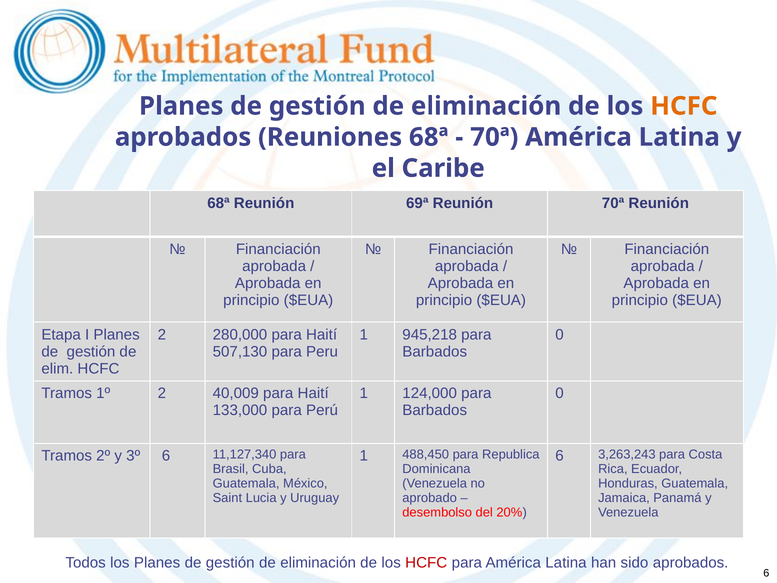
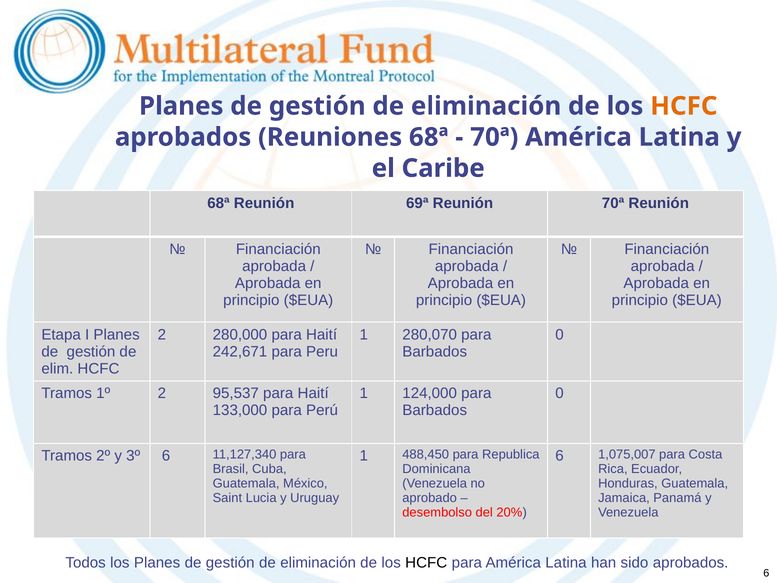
945,218: 945,218 -> 280,070 (430, 335)
507,130: 507,130 -> 242,671 (240, 352)
40,009: 40,009 -> 95,537 (236, 393)
3,263,243: 3,263,243 -> 1,075,007 (627, 454)
HCFC colour: red -> black (426, 562)
